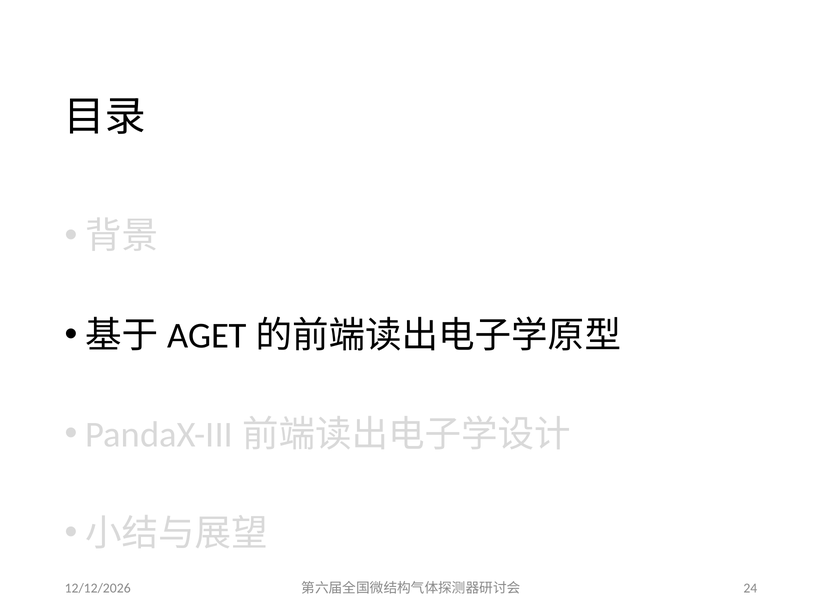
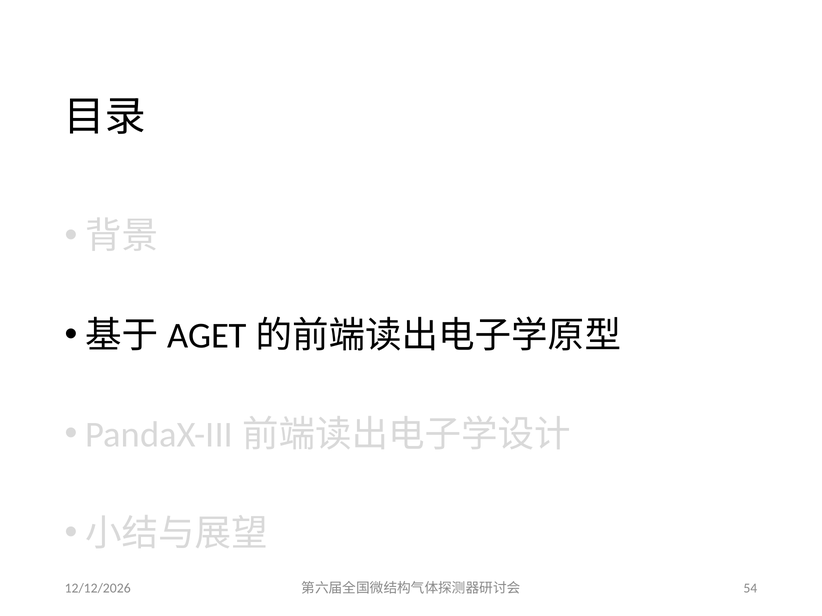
24: 24 -> 54 (750, 589)
